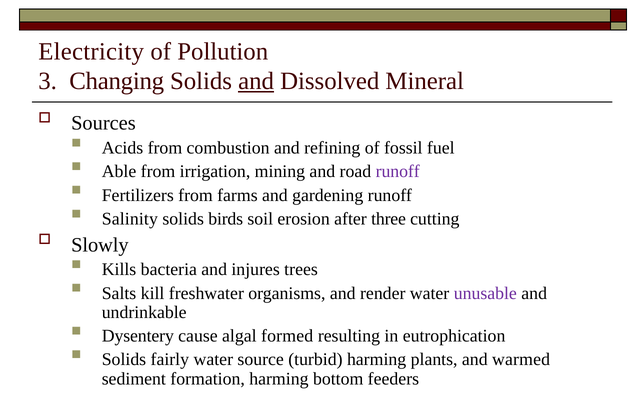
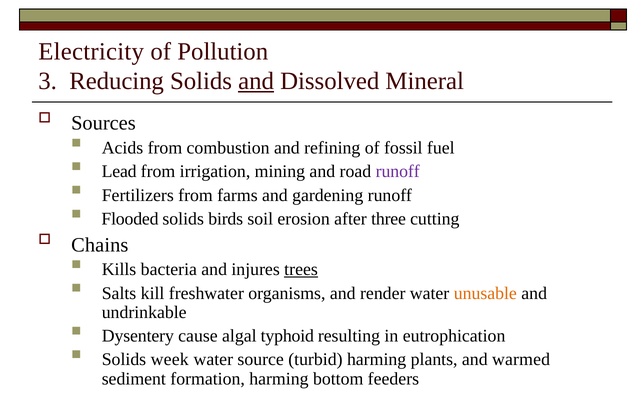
Changing: Changing -> Reducing (117, 81)
Able: Able -> Lead (119, 172)
Salinity: Salinity -> Flooded (130, 219)
Slowly: Slowly -> Chains (100, 245)
trees underline: none -> present (301, 270)
unusable colour: purple -> orange (485, 293)
formed: formed -> typhoid (287, 336)
fairly: fairly -> week (170, 360)
